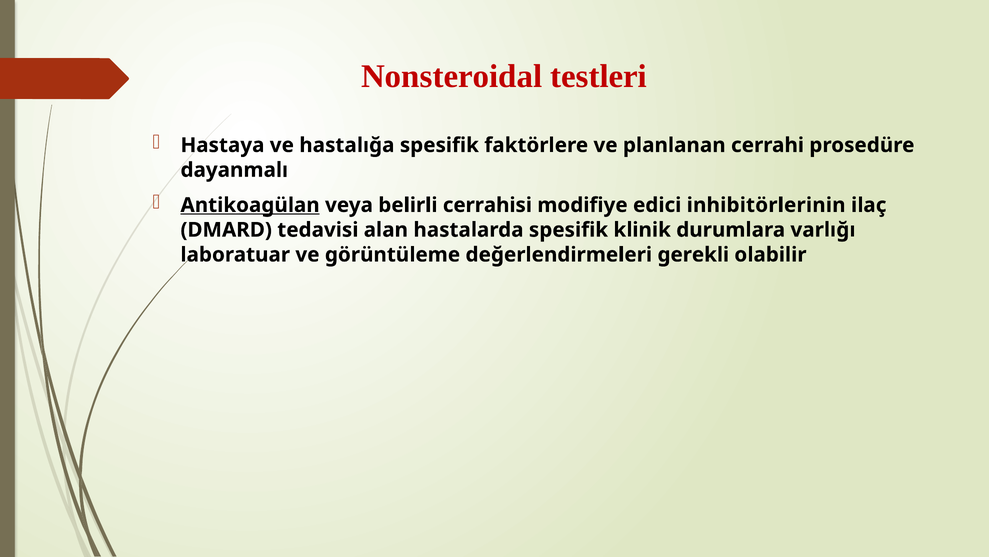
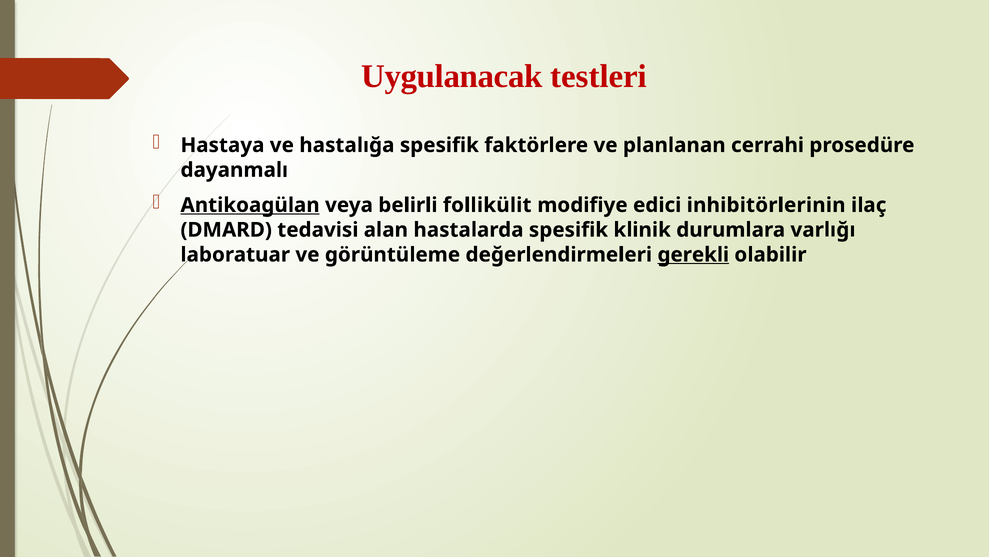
Nonsteroidal: Nonsteroidal -> Uygulanacak (452, 76)
cerrahisi: cerrahisi -> follikülit (487, 205)
gerekli underline: none -> present (693, 254)
